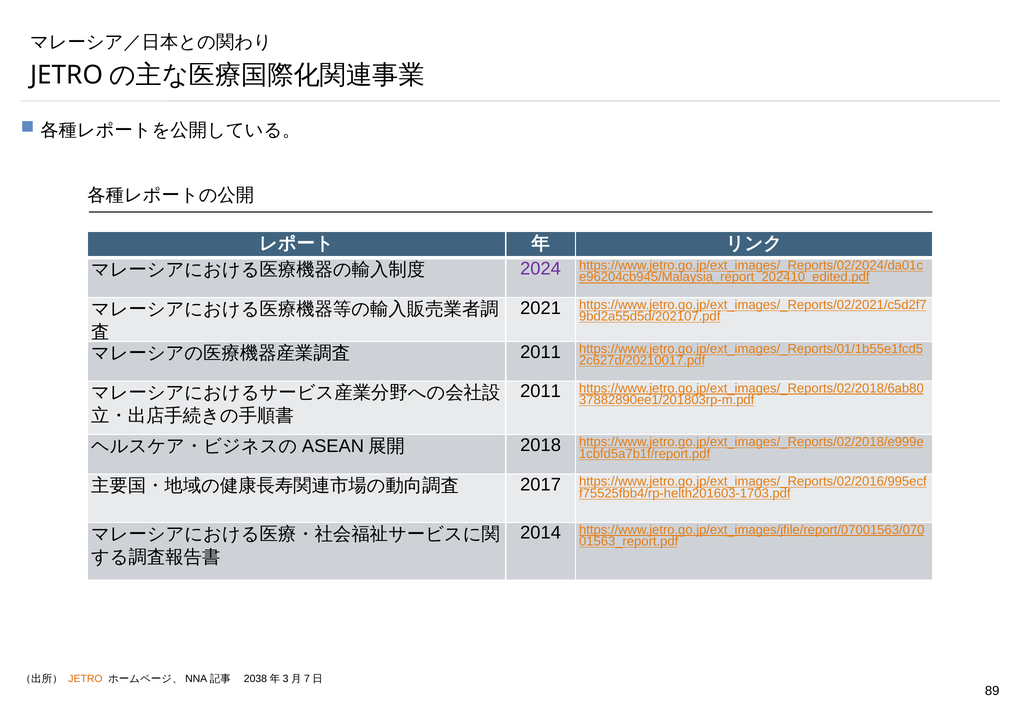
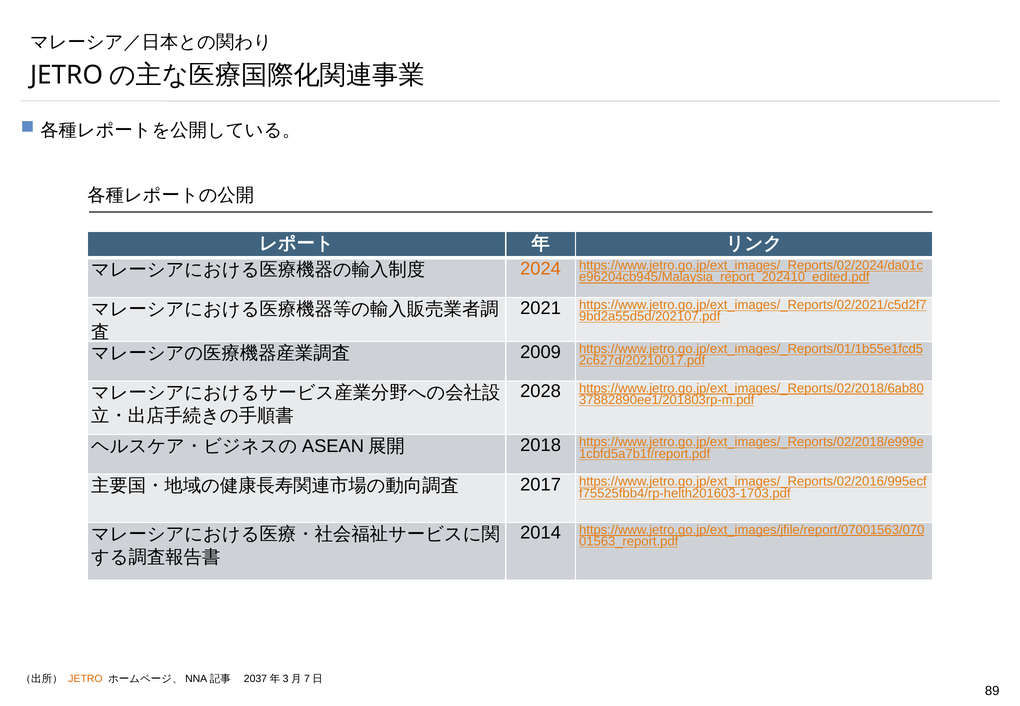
2024 colour: purple -> orange (541, 269)
2011: 2011 -> 2009 (541, 352)
2011: 2011 -> 2028 (541, 392)
2038: 2038 -> 2037 (255, 679)
